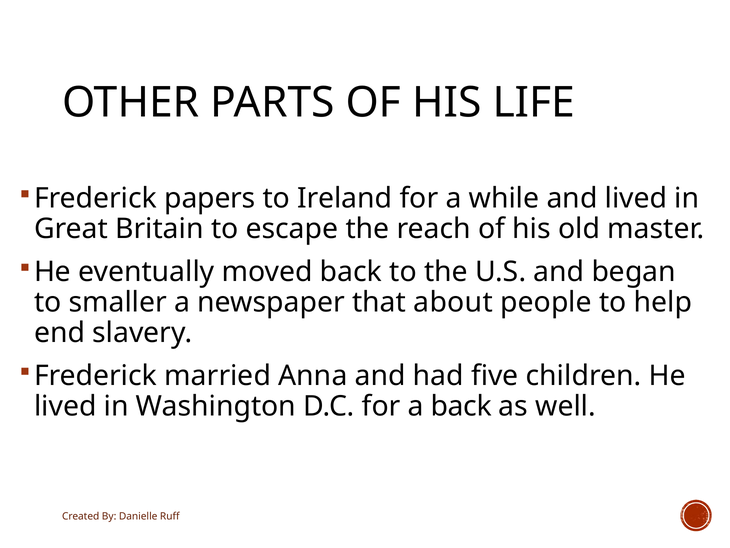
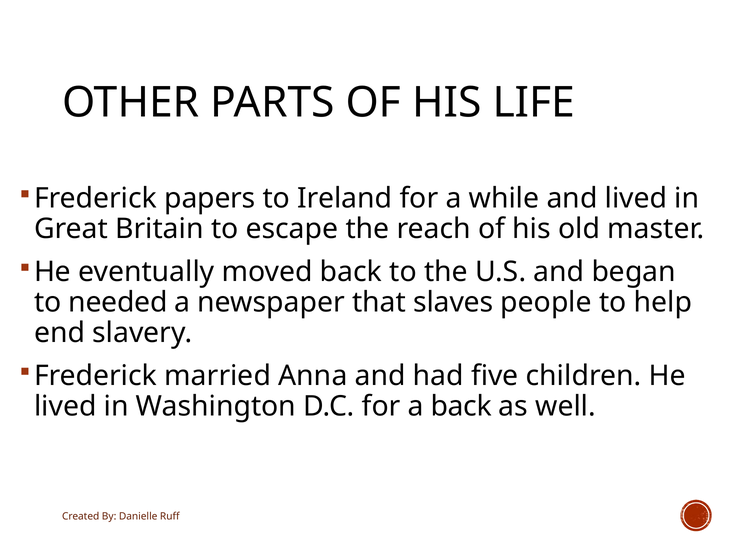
smaller: smaller -> needed (118, 302)
about: about -> slaves (453, 302)
